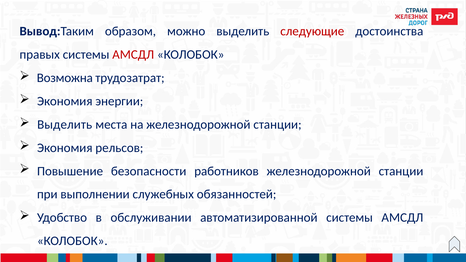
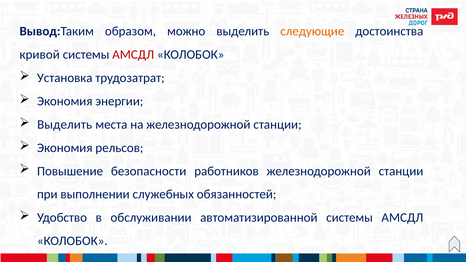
следующие colour: red -> orange (312, 31)
правых: правых -> кривой (40, 55)
Возможна: Возможна -> Установка (65, 78)
